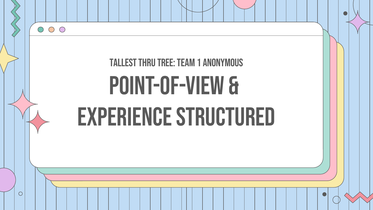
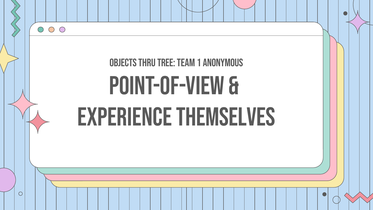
Tallest: Tallest -> Objects (123, 63)
Structured: Structured -> Themselves (226, 117)
